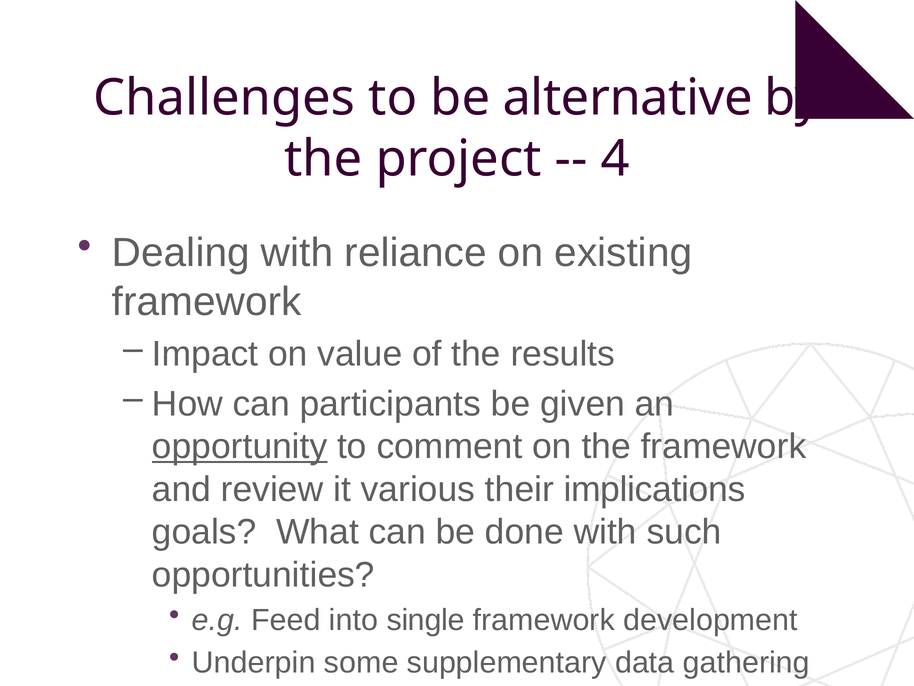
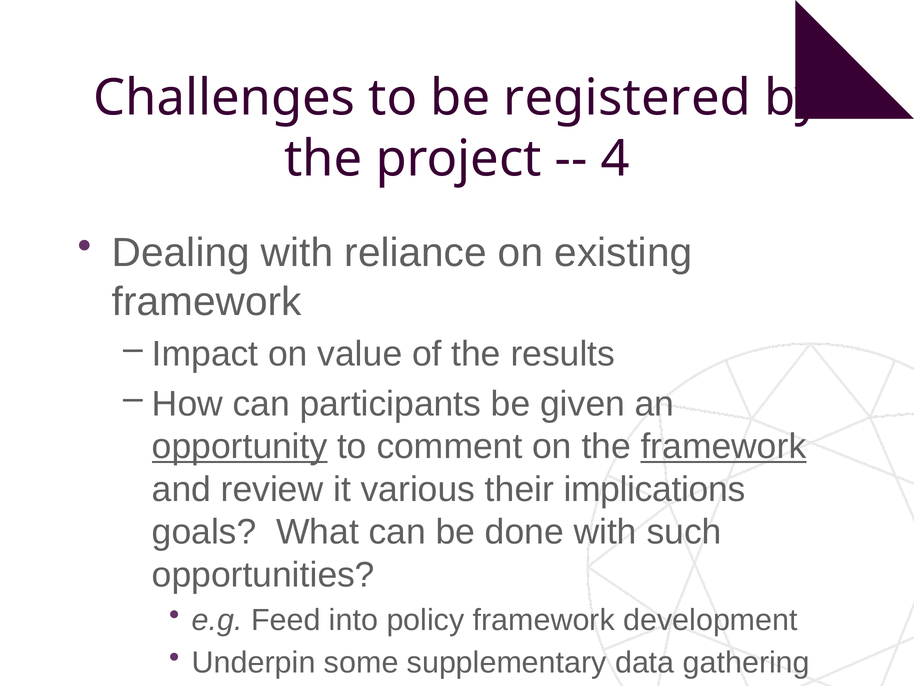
alternative: alternative -> registered (627, 98)
framework underline: none -> present (723, 446)
single: single -> policy (425, 620)
